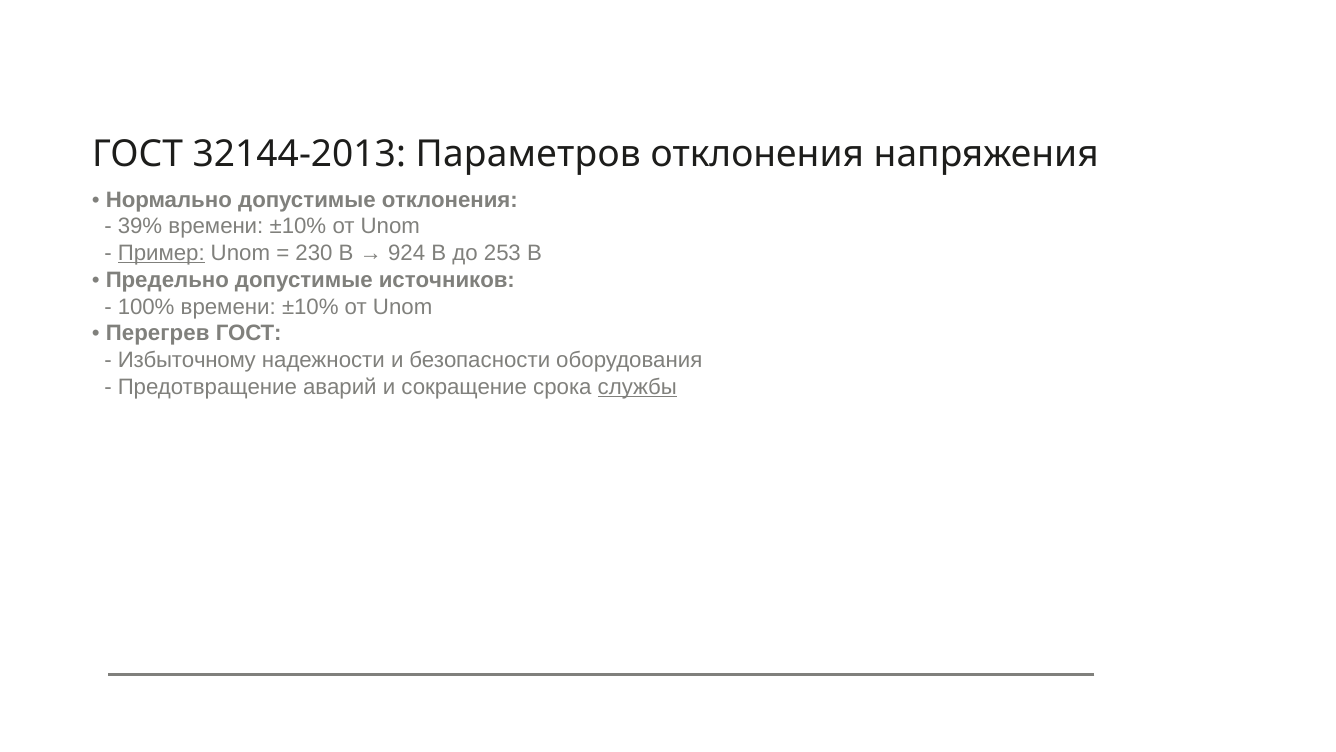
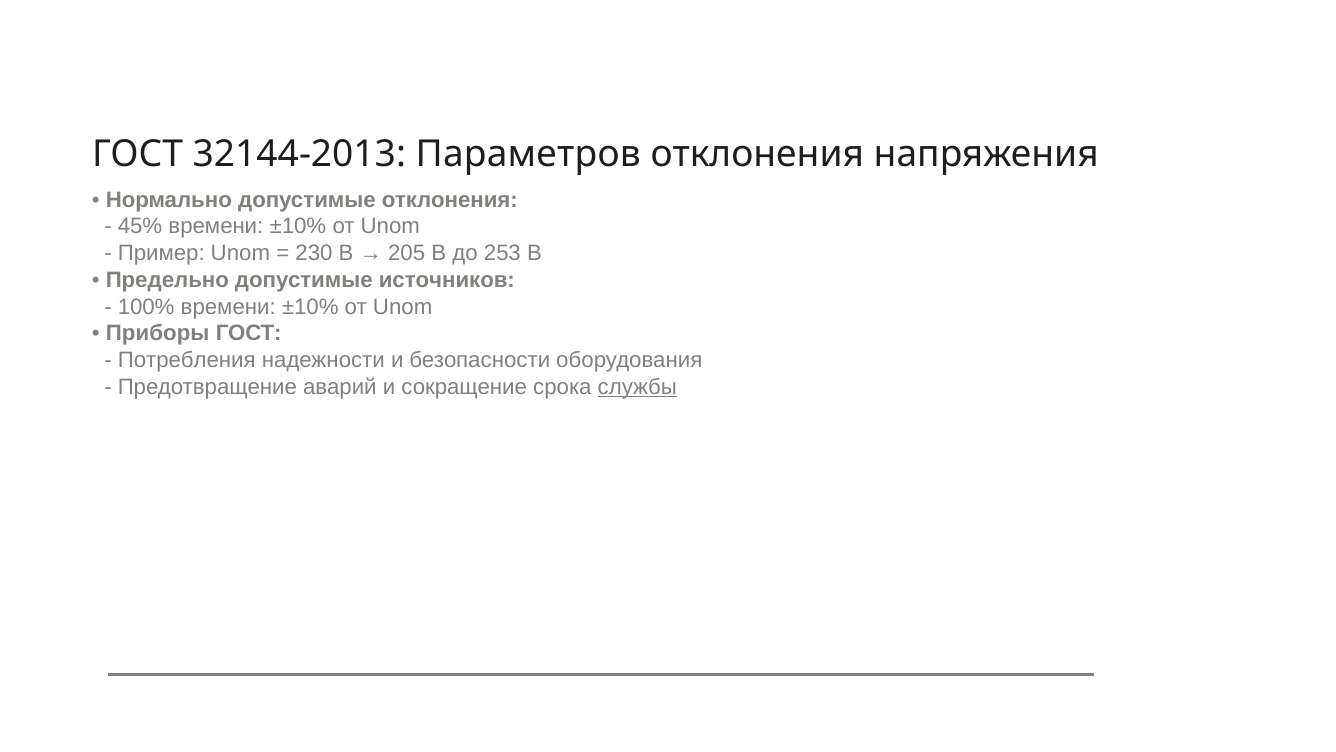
39%: 39% -> 45% (140, 226)
Пример underline: present -> none (161, 253)
924: 924 -> 205 (407, 253)
Перегрев: Перегрев -> Приборы (158, 333)
Избыточному: Избыточному -> Потребления (187, 360)
